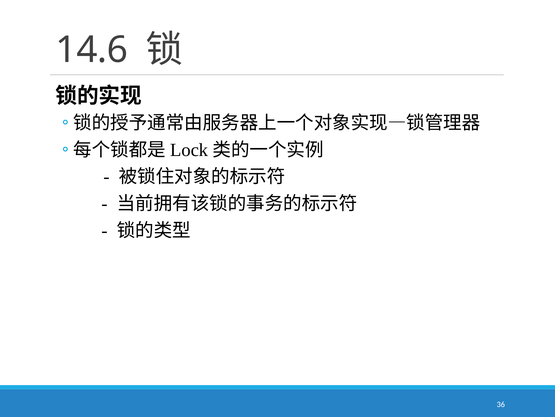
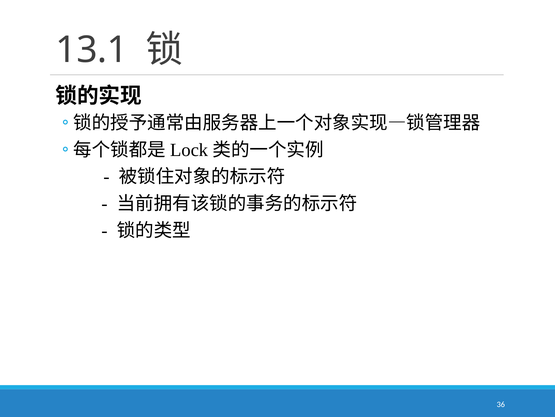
14.6: 14.6 -> 13.1 (92, 50)
